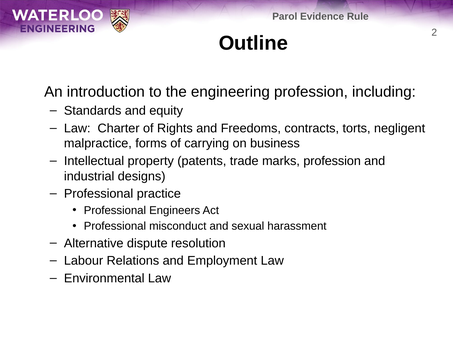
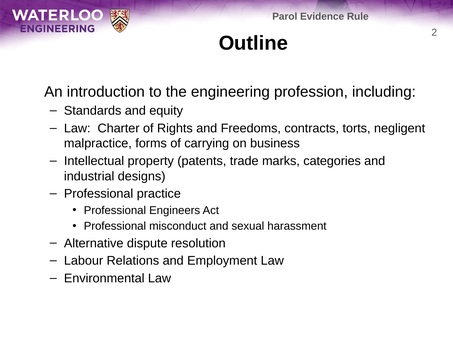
marks profession: profession -> categories (332, 161)
